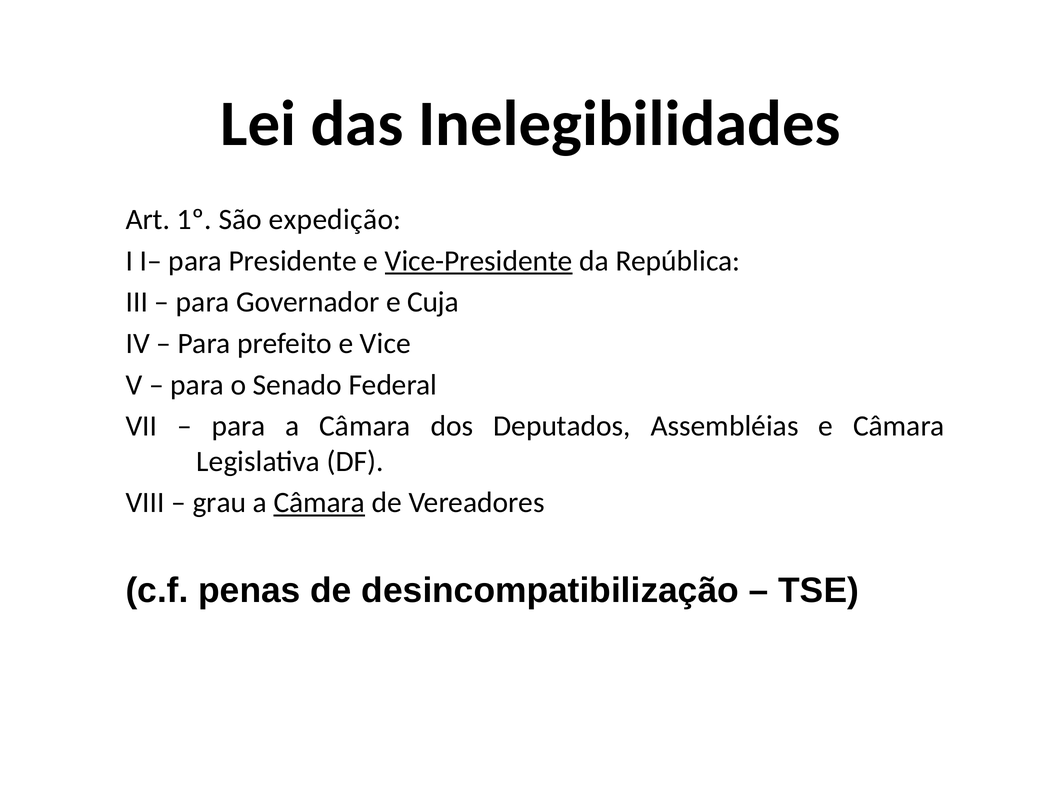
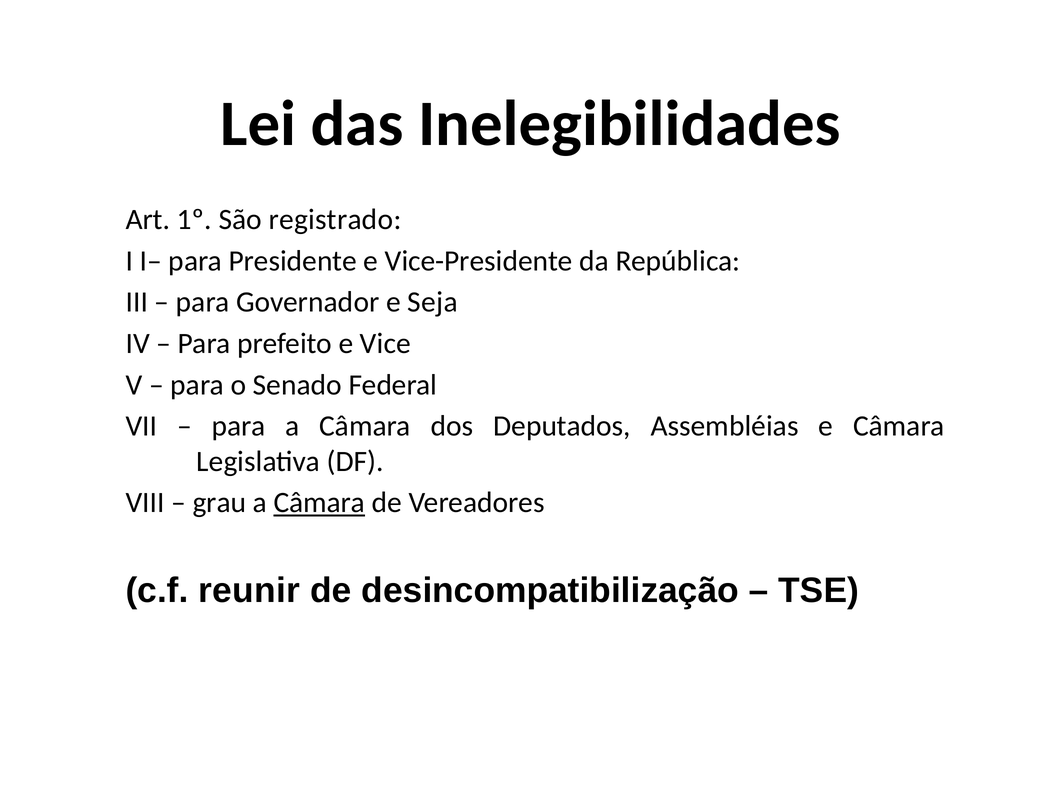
expedição: expedição -> registrado (335, 220)
Vice-Presidente underline: present -> none (479, 261)
Cuja: Cuja -> Seja (433, 302)
penas: penas -> reunir (249, 591)
